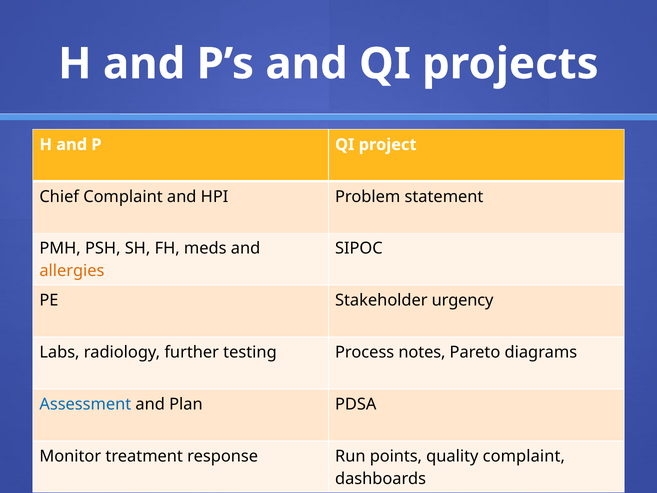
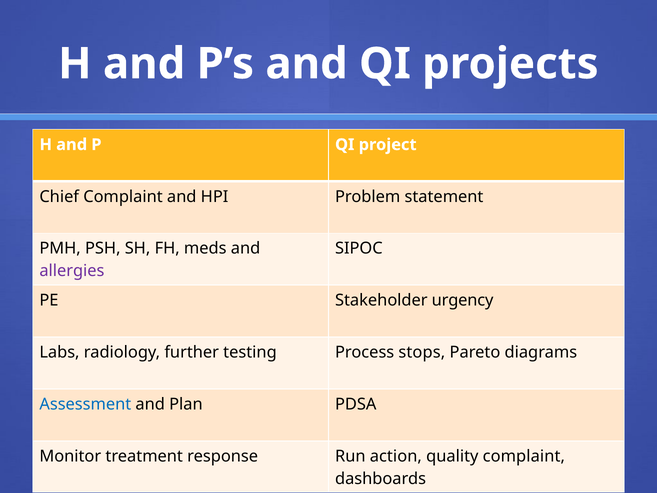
allergies colour: orange -> purple (72, 271)
notes: notes -> stops (422, 352)
points: points -> action (396, 456)
